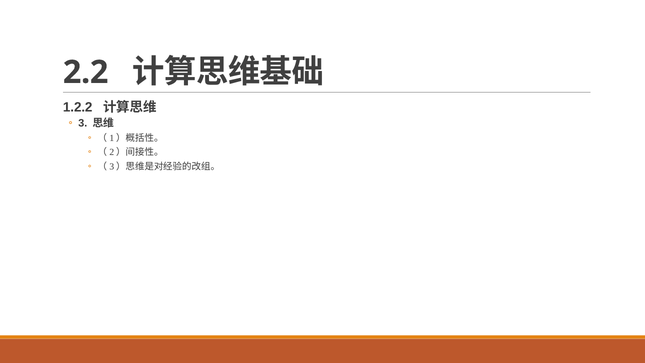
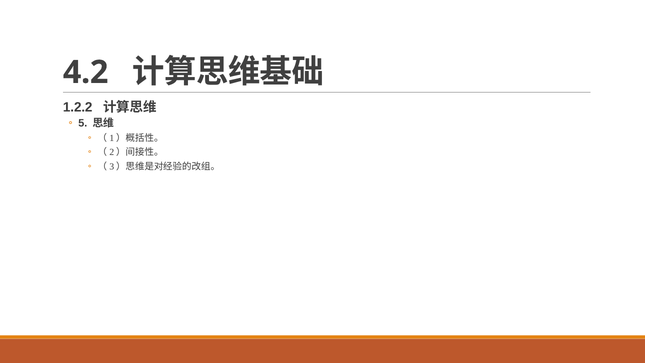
2.2: 2.2 -> 4.2 (86, 72)
3: 3 -> 5 (83, 123)
